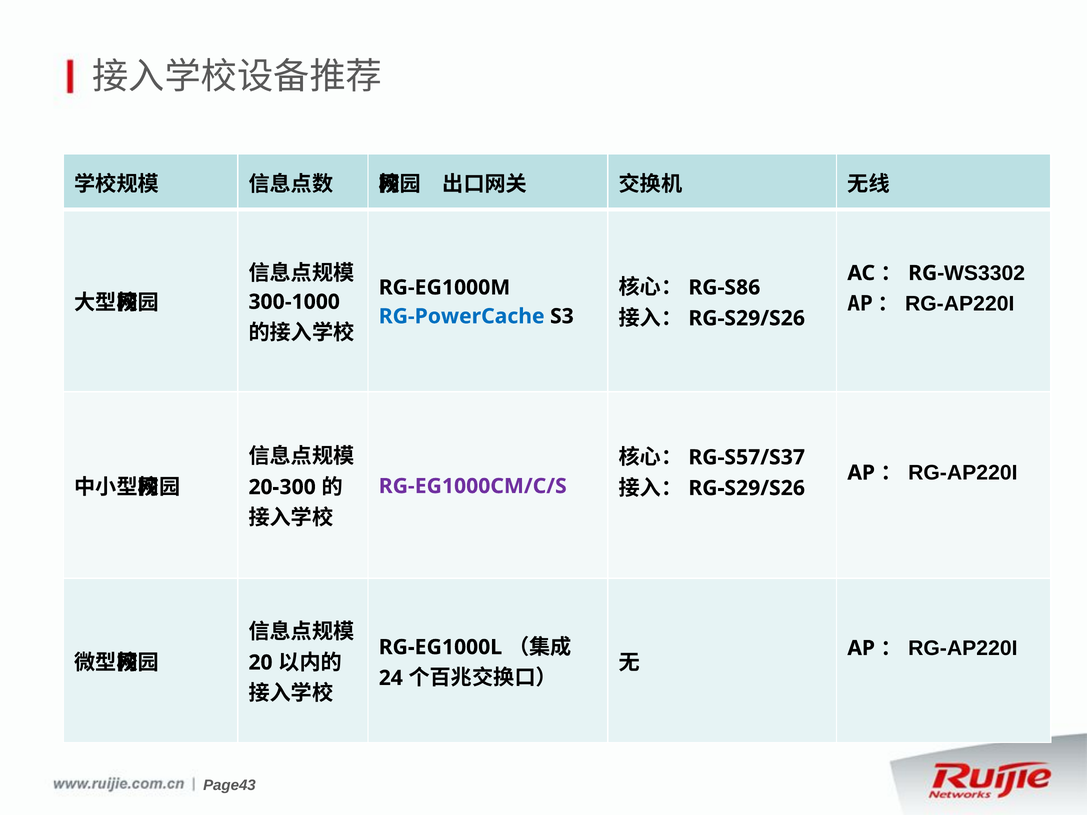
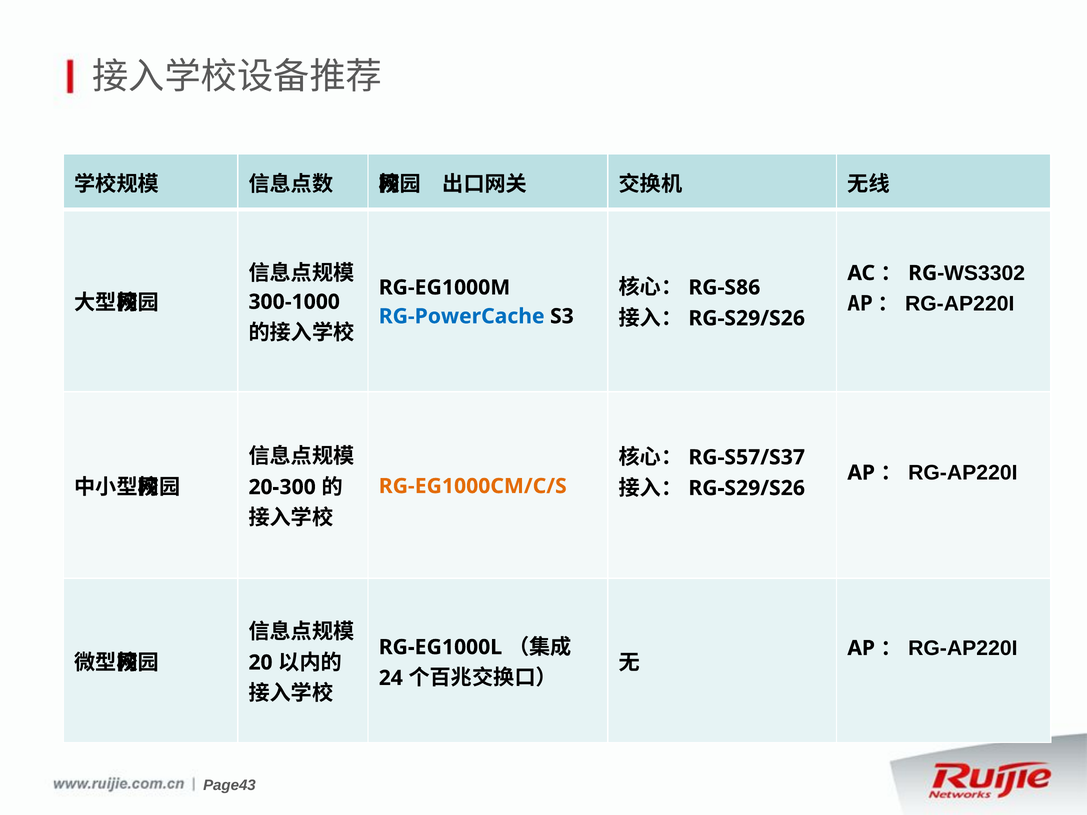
RG-EG1000CM/C/S colour: purple -> orange (473, 486)
